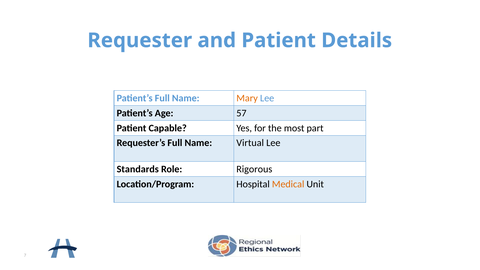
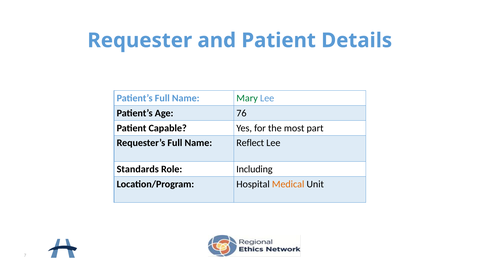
Mary colour: orange -> green (247, 98)
57: 57 -> 76 (241, 113)
Virtual: Virtual -> Reflect (250, 143)
Rigorous: Rigorous -> Including (254, 169)
